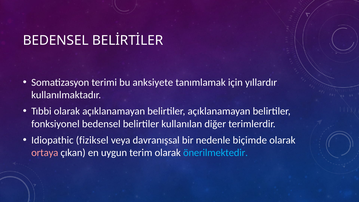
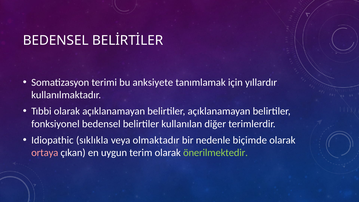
fiziksel: fiziksel -> sıklıkla (92, 140)
davranışsal: davranışsal -> olmaktadır (156, 140)
önerilmektedir colour: light blue -> light green (215, 153)
